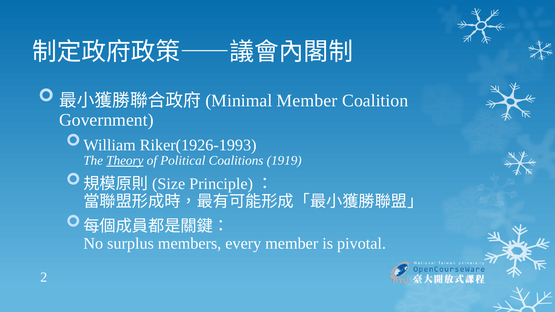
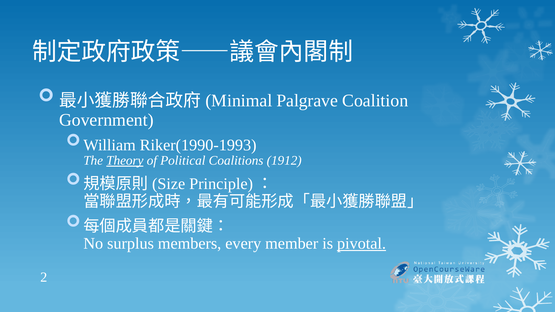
Member: Member -> Palgrave (307, 101)
Riker(1926-1993: Riker(1926-1993 -> Riker(1990-1993 (198, 145)
1919: 1919 -> 1912 (284, 161)
pivotal underline: none -> present (362, 244)
